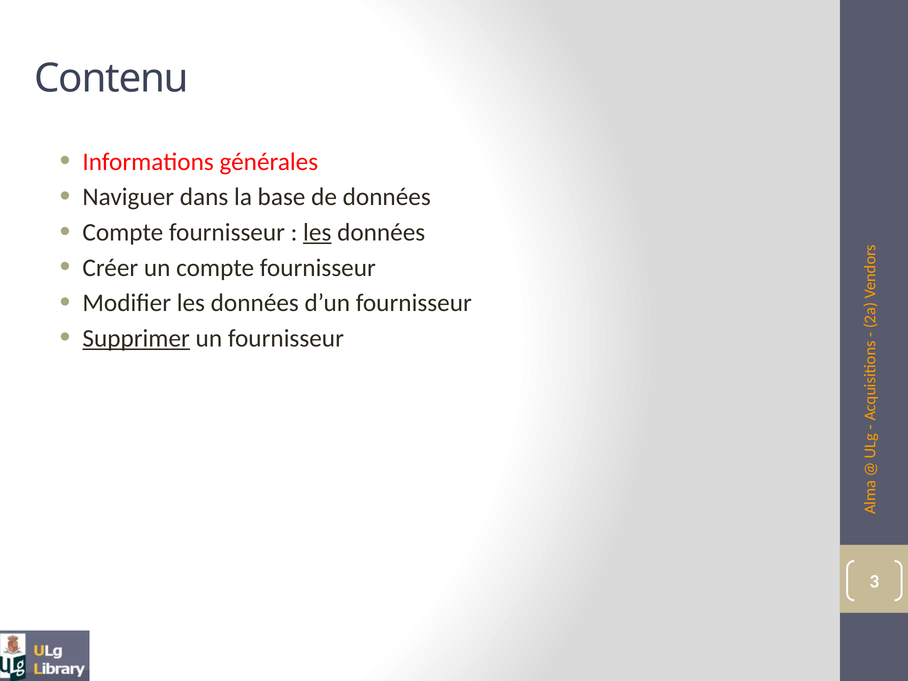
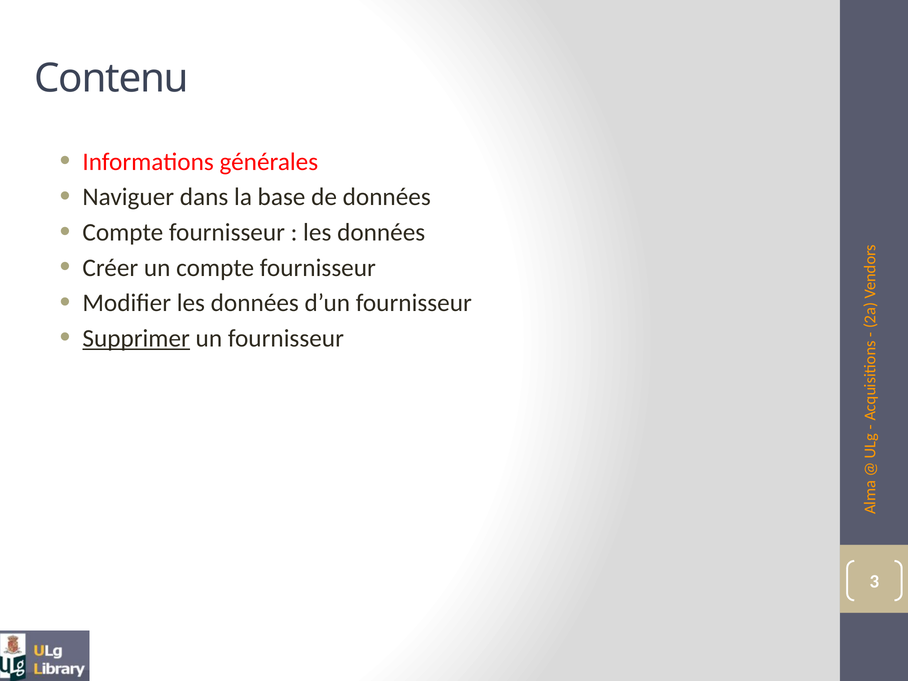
les underline: present -> none (317, 232)
